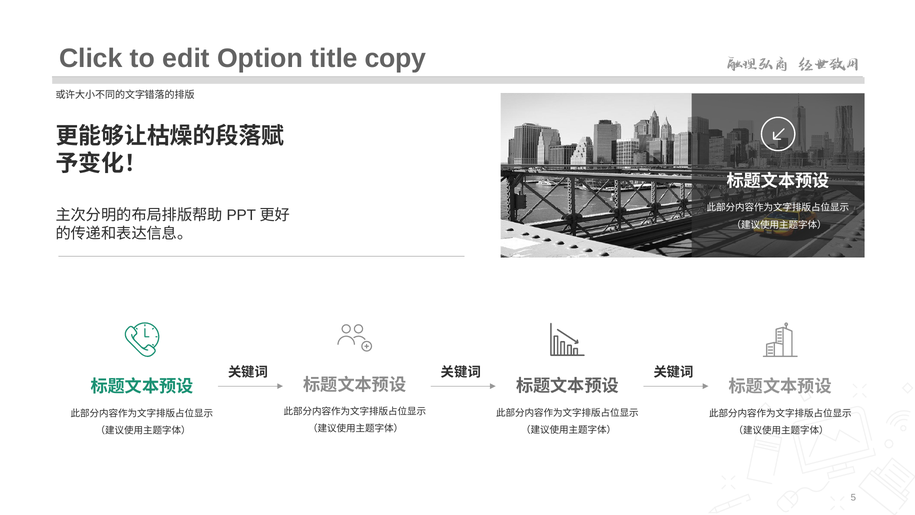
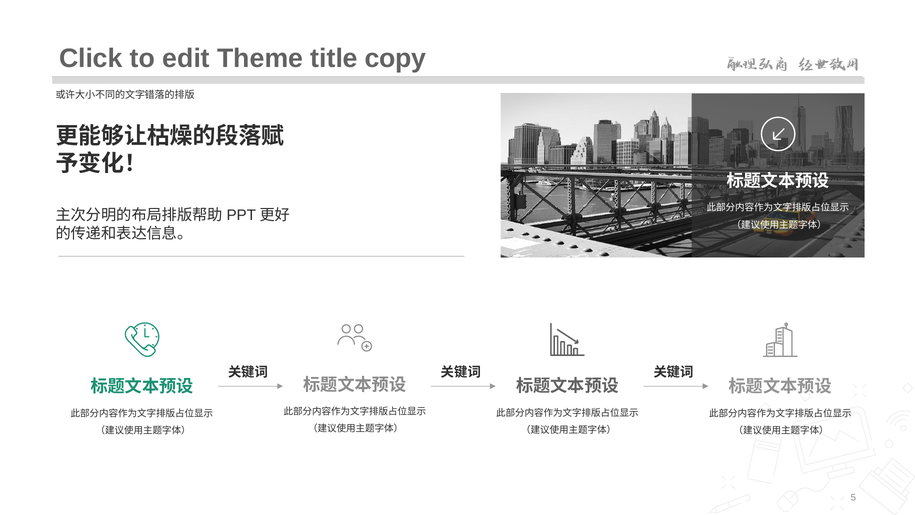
Option: Option -> Theme (260, 58)
